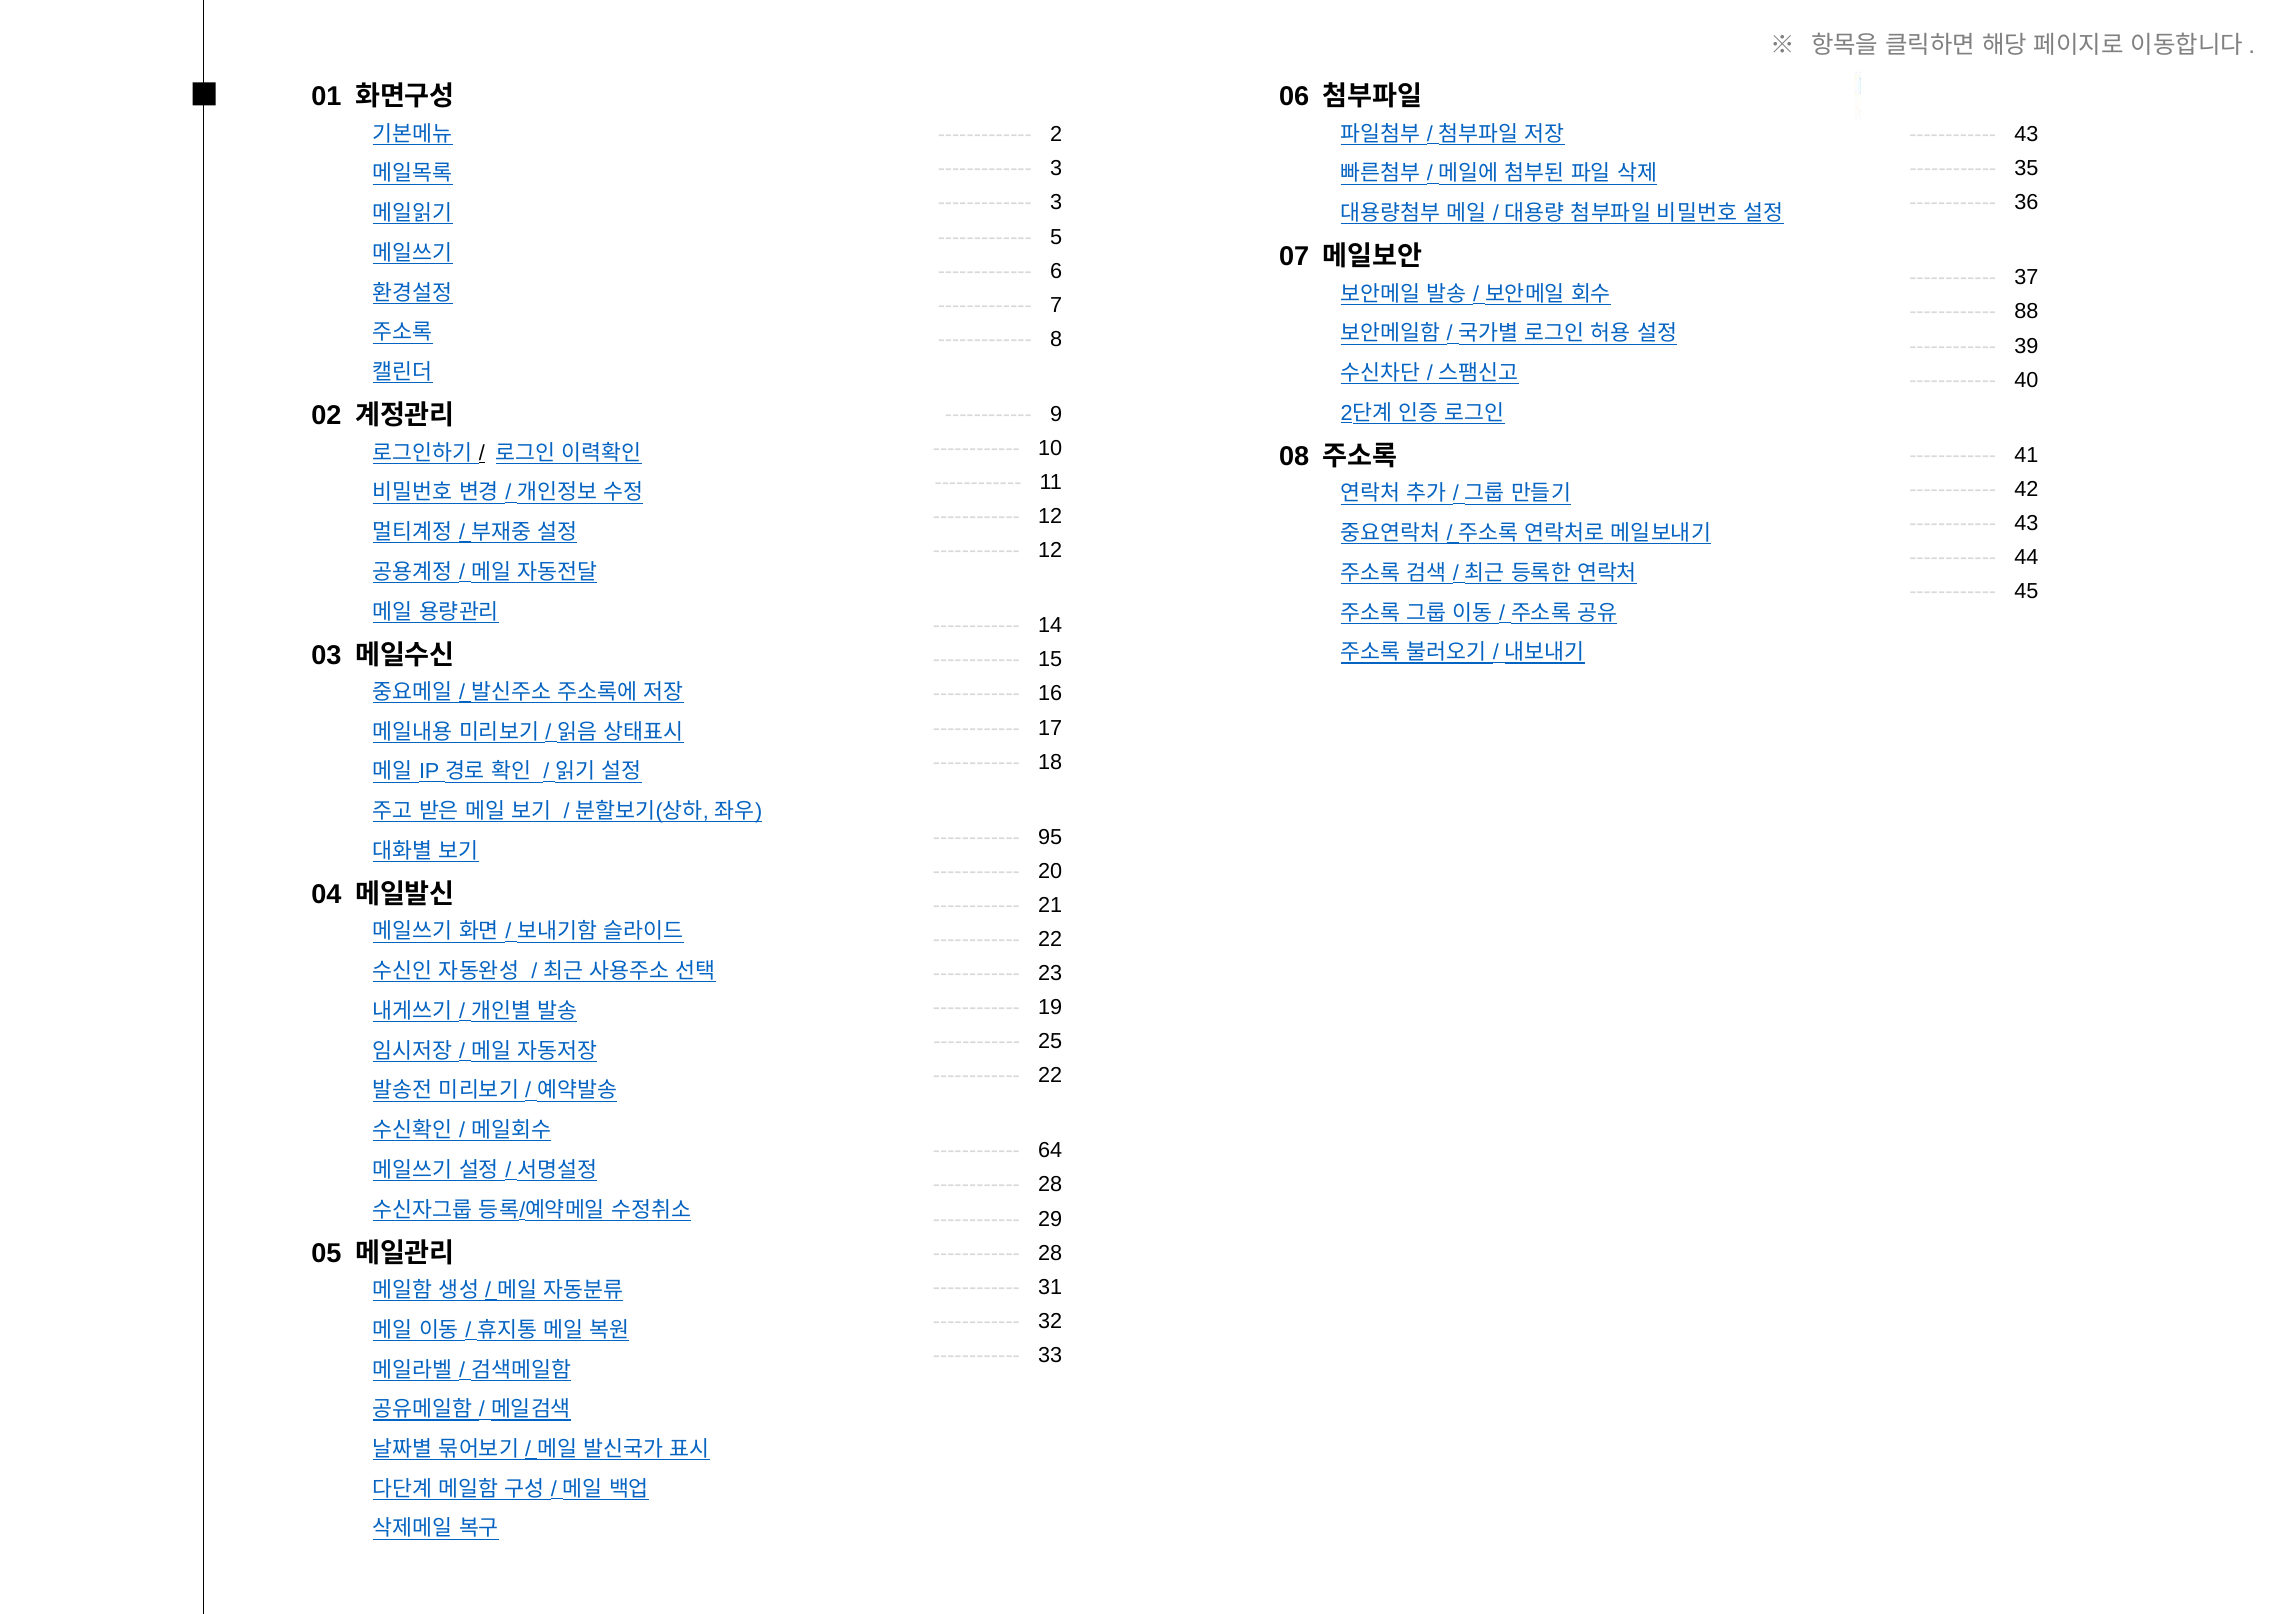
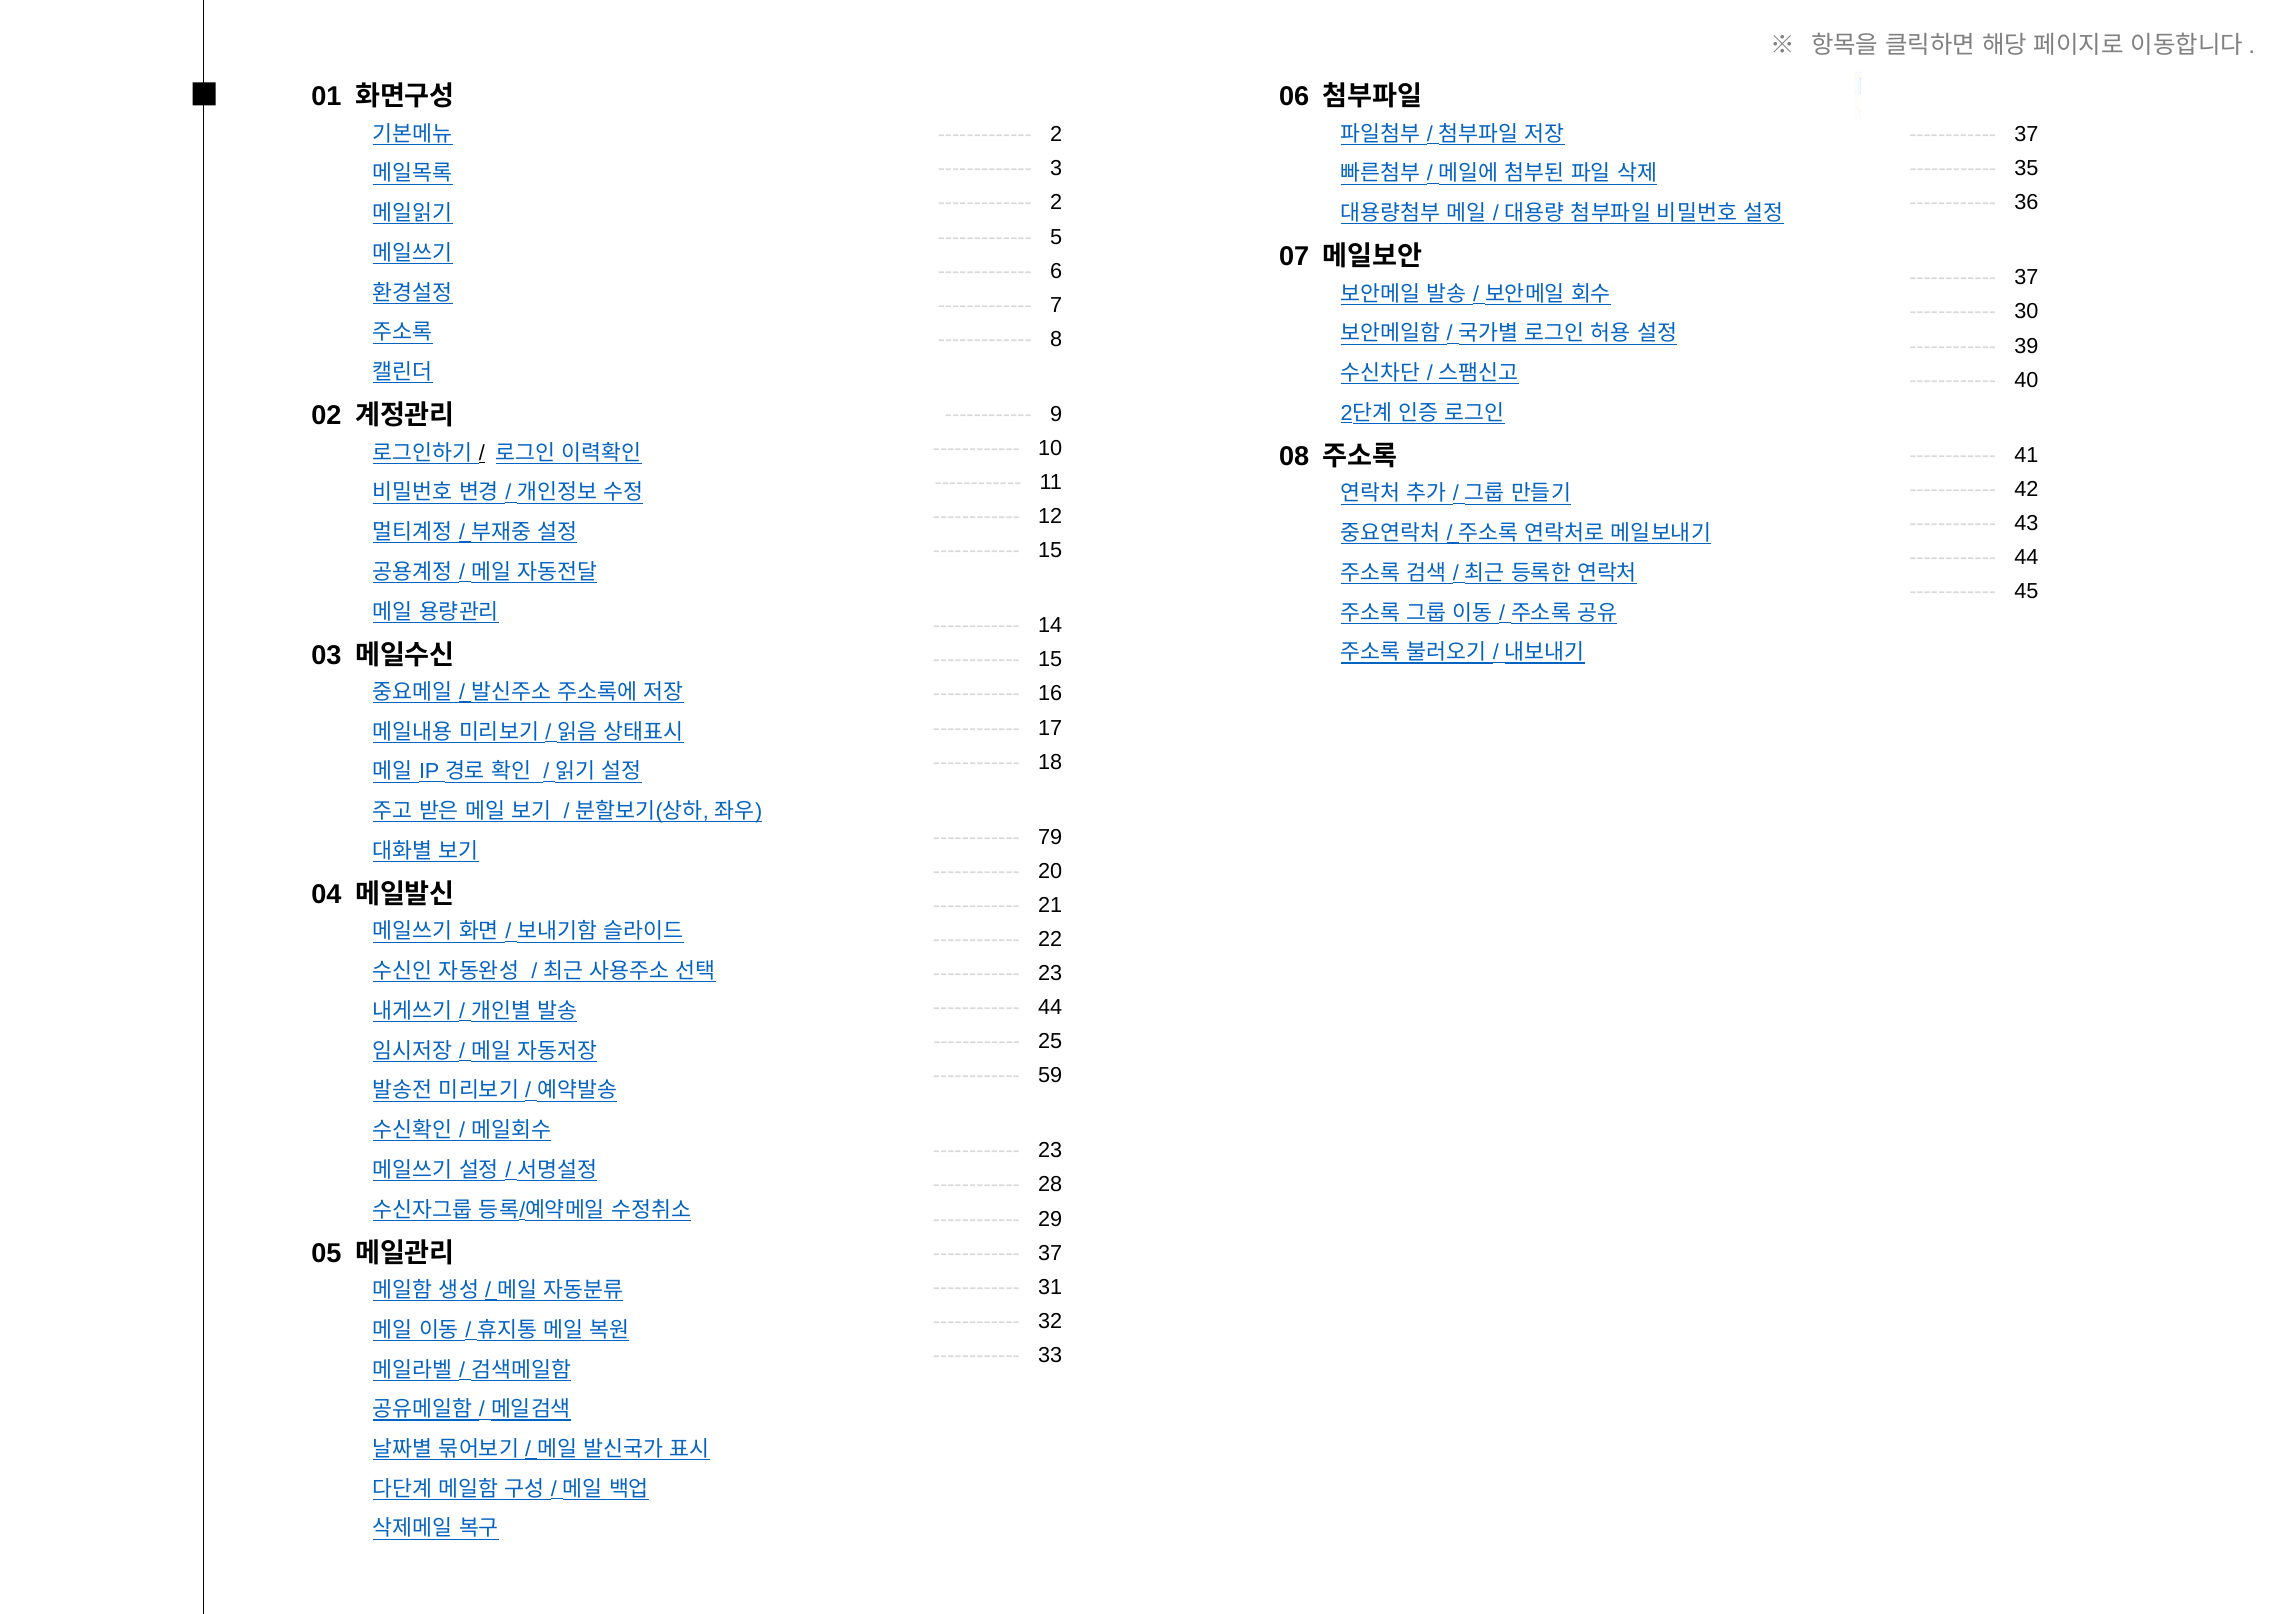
43: 43 -> 37 (2026, 135)
3: 3 -> 2 (1056, 203)
88: 88 -> 30 (2026, 312)
12: 12 -> 15 (1050, 551)
95: 95 -> 79 (1050, 837)
19: 19 -> 44 (1050, 1008)
22: 22 -> 59 (1050, 1076)
64: 64 -> 23 (1050, 1151)
28: 28 -> 37 (1050, 1253)
